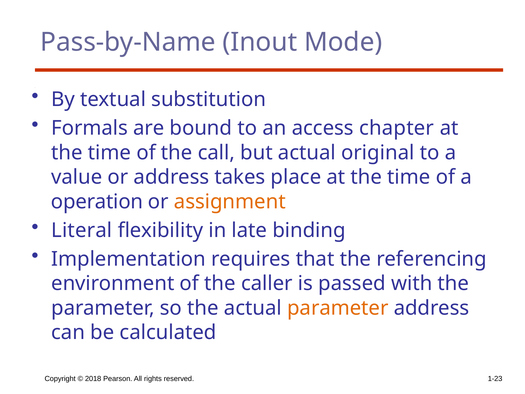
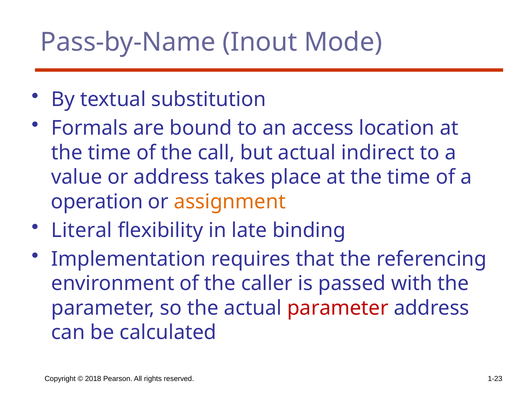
chapter: chapter -> location (397, 128)
original: original -> indirect (378, 153)
parameter colour: orange -> red (338, 308)
